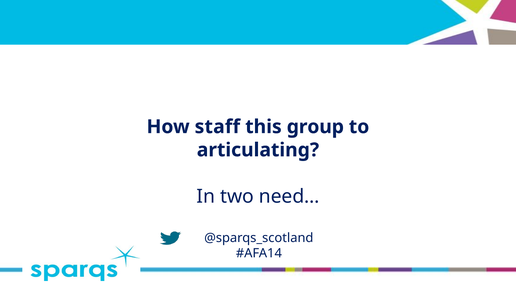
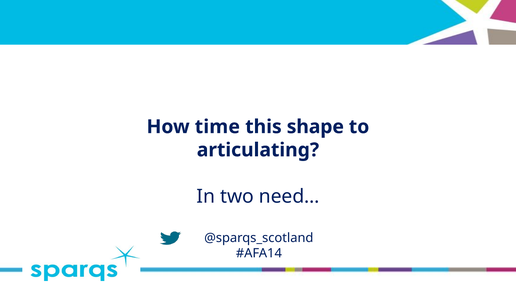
staff: staff -> time (217, 127)
group: group -> shape (315, 127)
